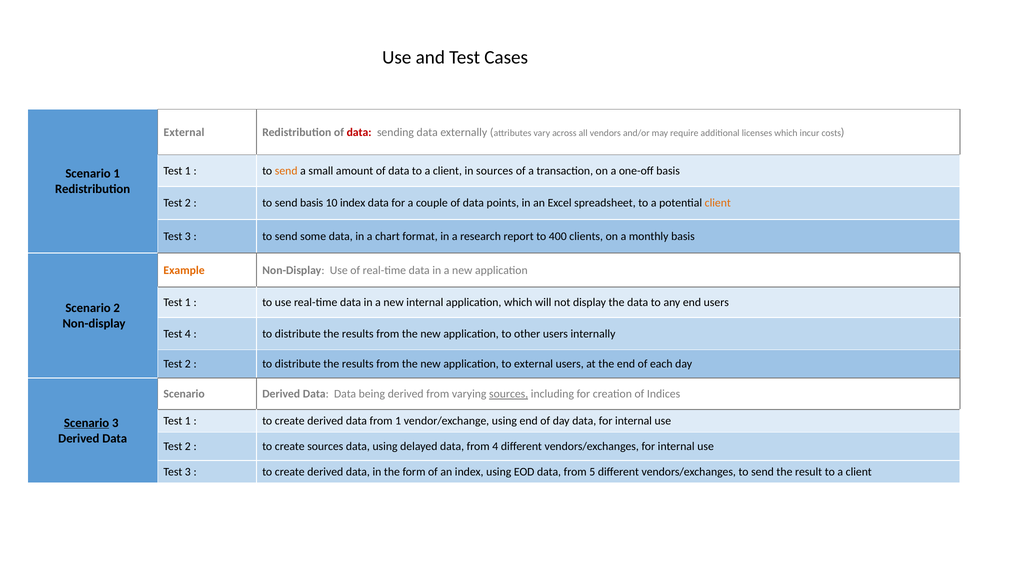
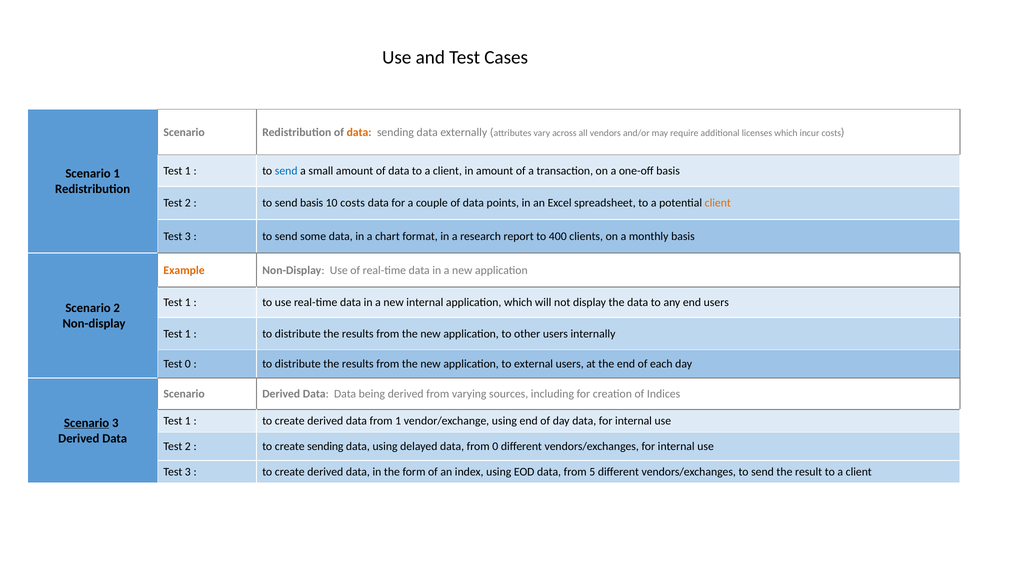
External: External -> Scenario (184, 132)
data colour: red -> orange (359, 132)
send colour: orange -> blue (286, 171)
in sources: sources -> amount (495, 171)
10 index: index -> costs (353, 203)
4: 4 -> 1 (188, 334)
2: 2 -> 0 (188, 364)
sources underline: present -> none (509, 394)
create sources: sources -> sending (325, 446)
from 4: 4 -> 0 (495, 446)
